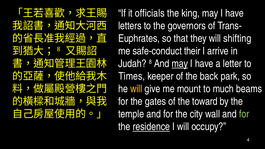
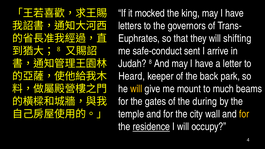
officials: officials -> mocked (150, 13)
their: their -> sent (192, 51)
may underline: present -> none (180, 64)
Times: Times -> Heard (132, 76)
toward: toward -> during (205, 102)
for colour: light green -> yellow (244, 114)
